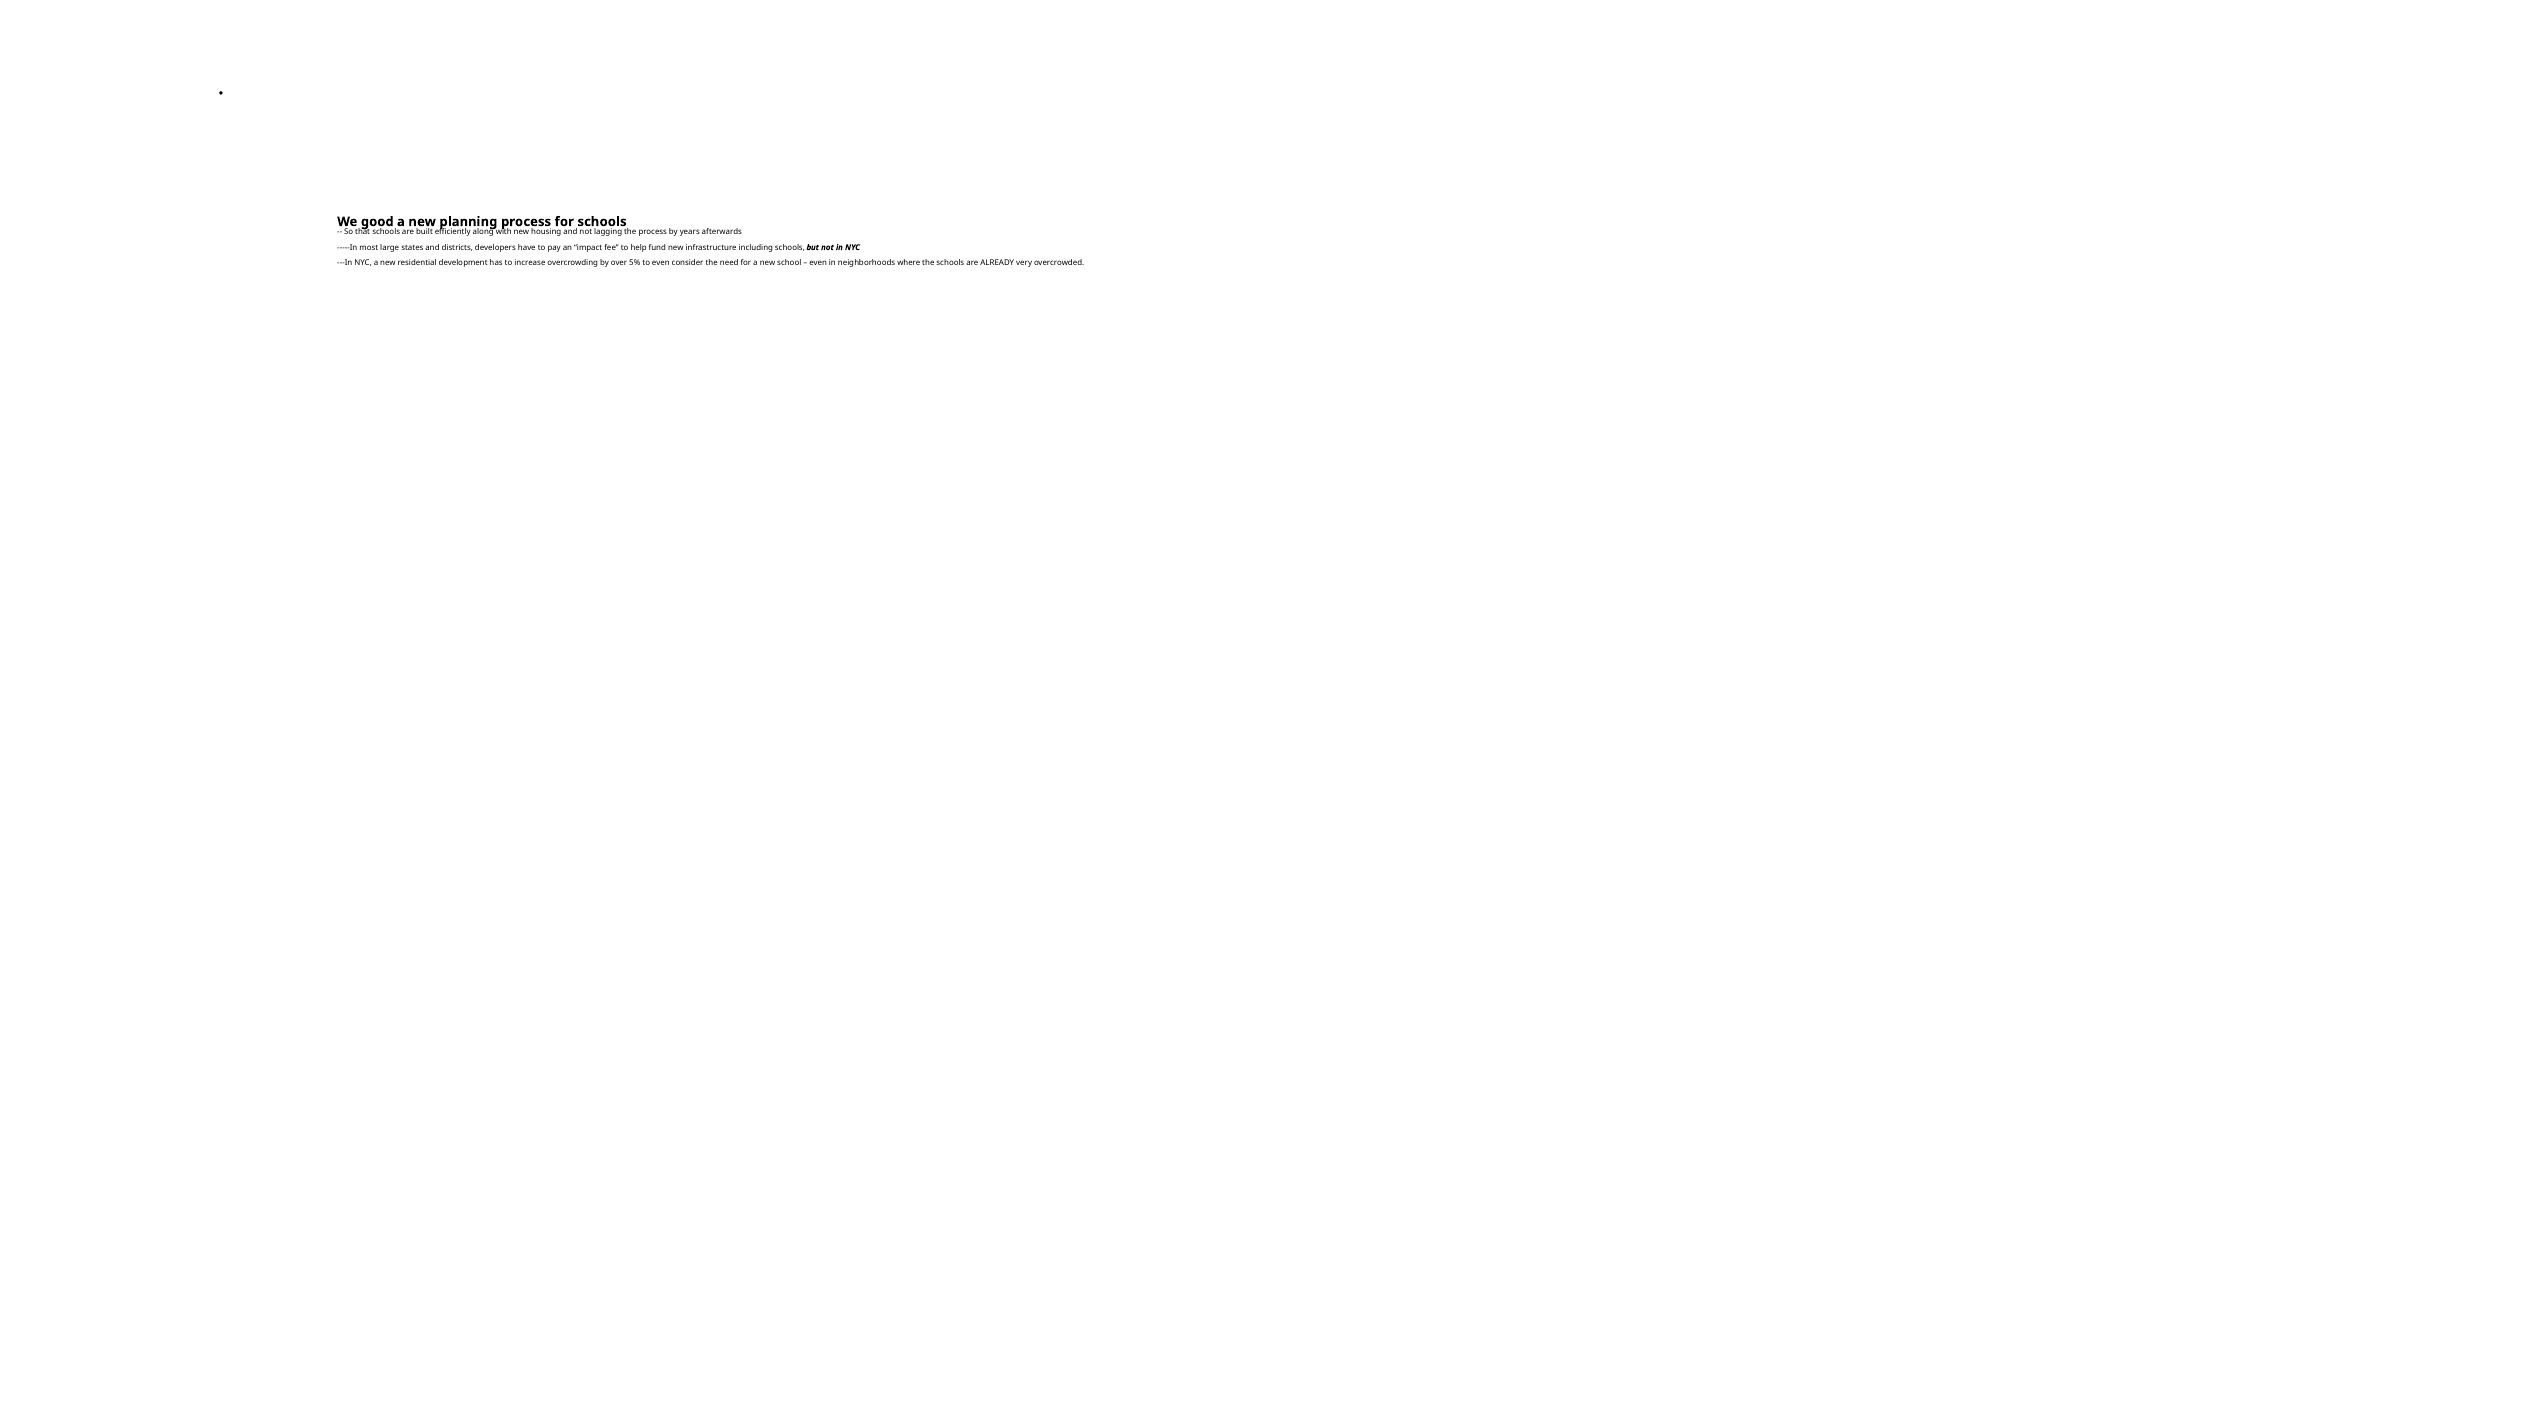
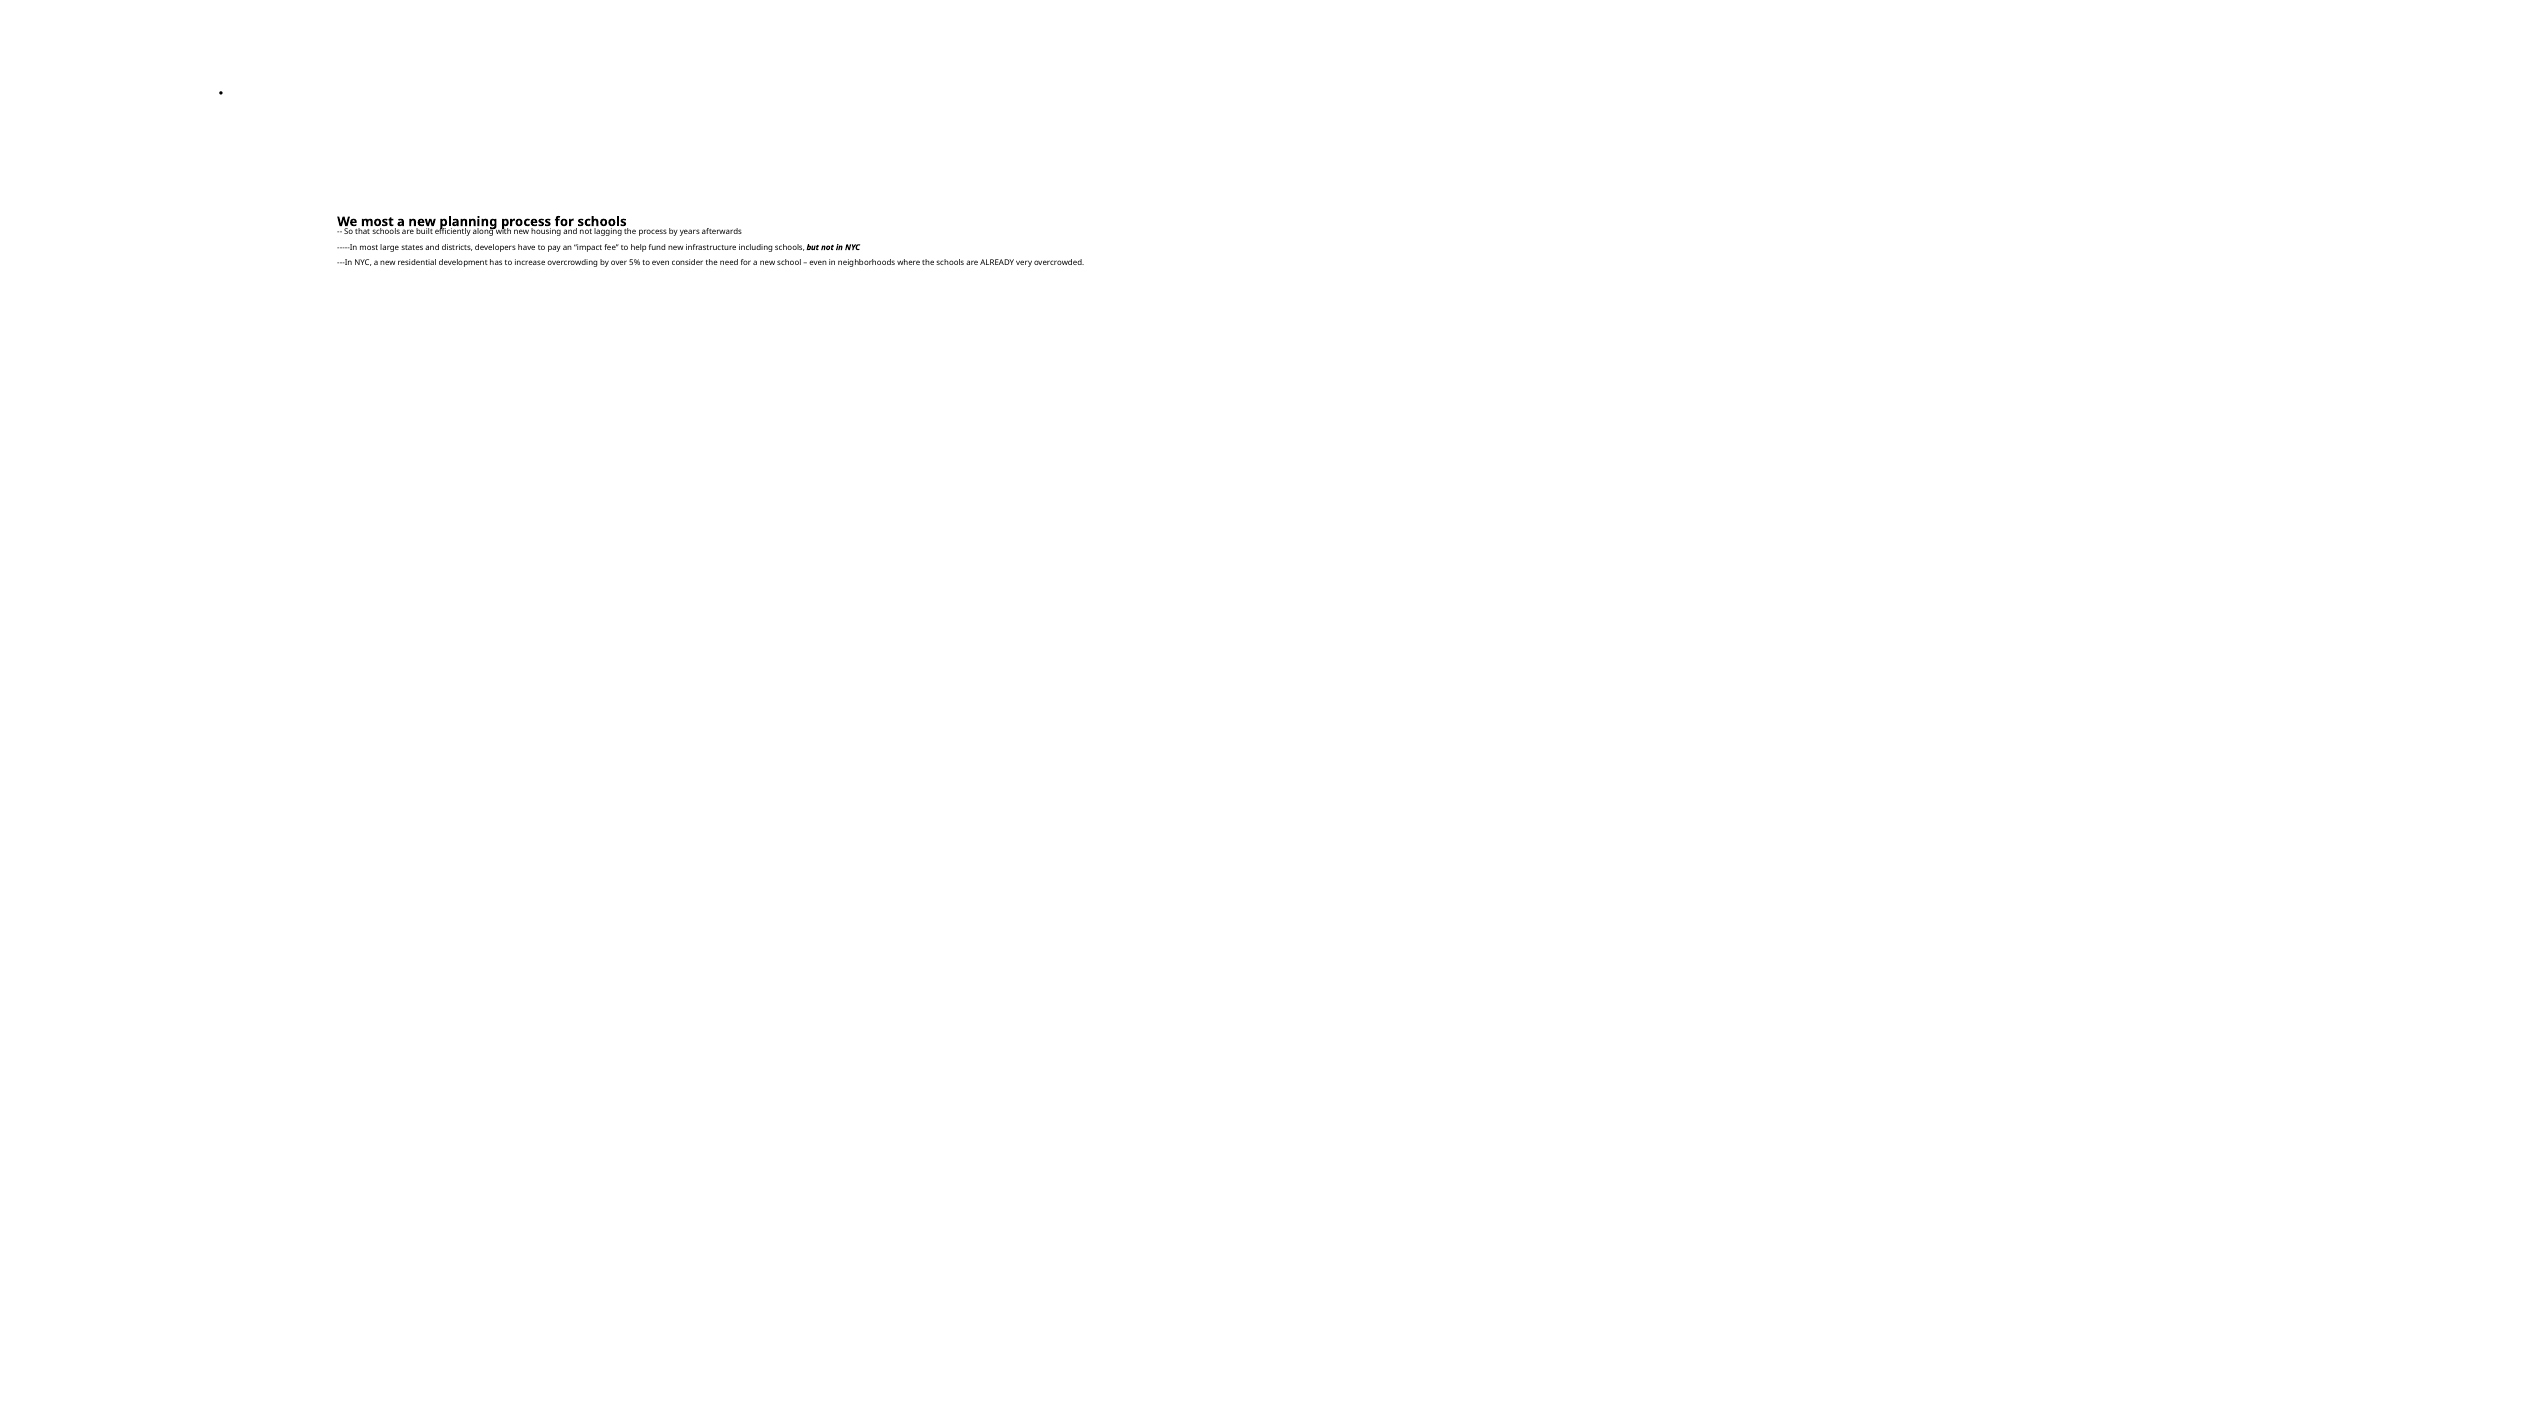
good: good -> most (377, 222)
